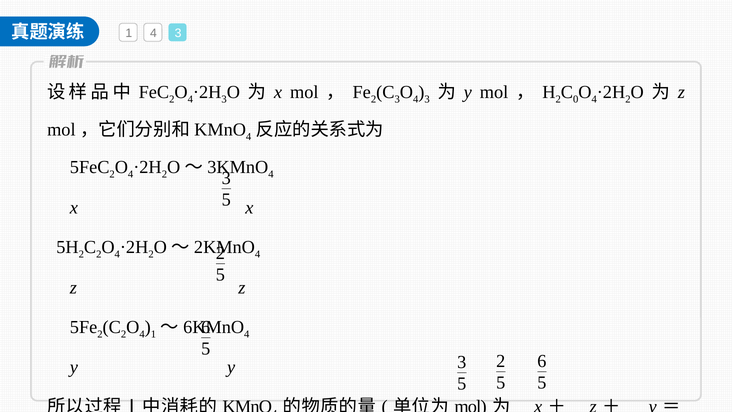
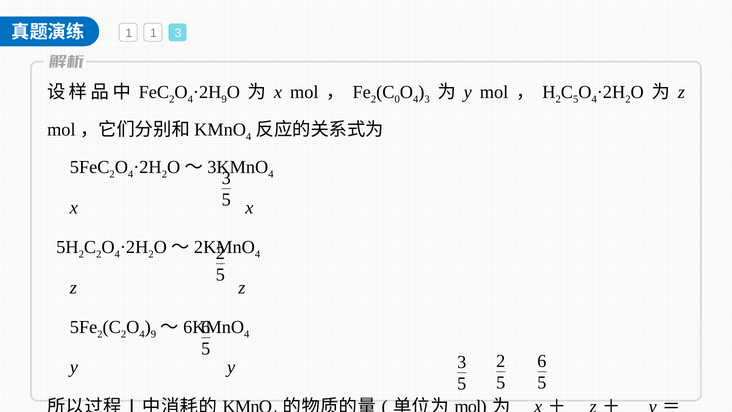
1 4: 4 -> 1 (153, 33)
3: 3 -> 9 (224, 99)
3: 3 -> 0 (397, 99)
0: 0 -> 5 (576, 99)
1: 1 -> 9 (153, 334)
